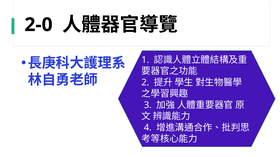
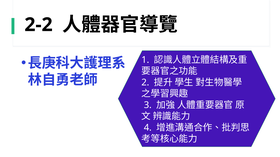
2-0: 2-0 -> 2-2 (39, 25)
